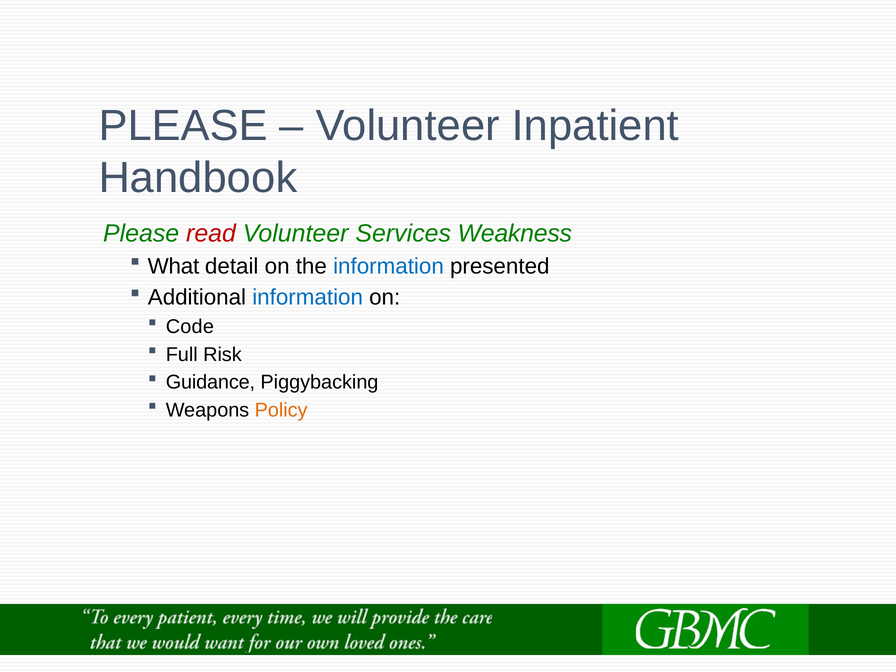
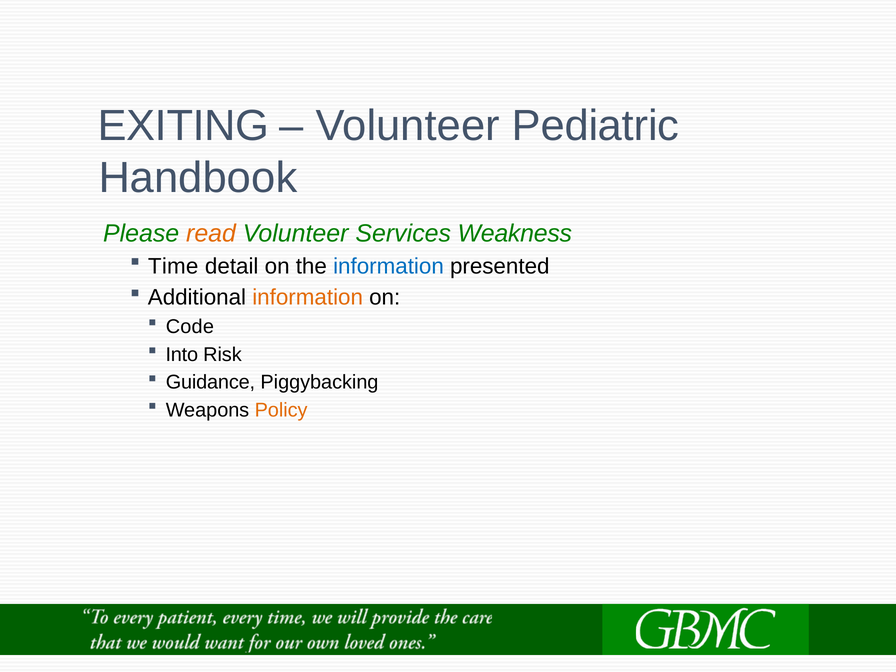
PLEASE: PLEASE -> EXITING (184, 126)
Inpatient: Inpatient -> Pediatric (596, 126)
read colour: red -> orange (211, 233)
What: What -> Time (173, 266)
information colour: blue -> orange (308, 297)
Full: Full -> Into (182, 354)
